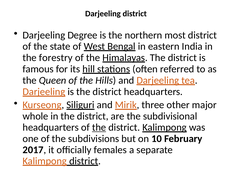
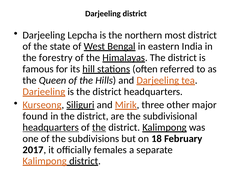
Degree: Degree -> Lepcha (82, 35)
whole: whole -> found (35, 116)
headquarters underline: none -> present (51, 127)
10: 10 -> 18 (157, 139)
